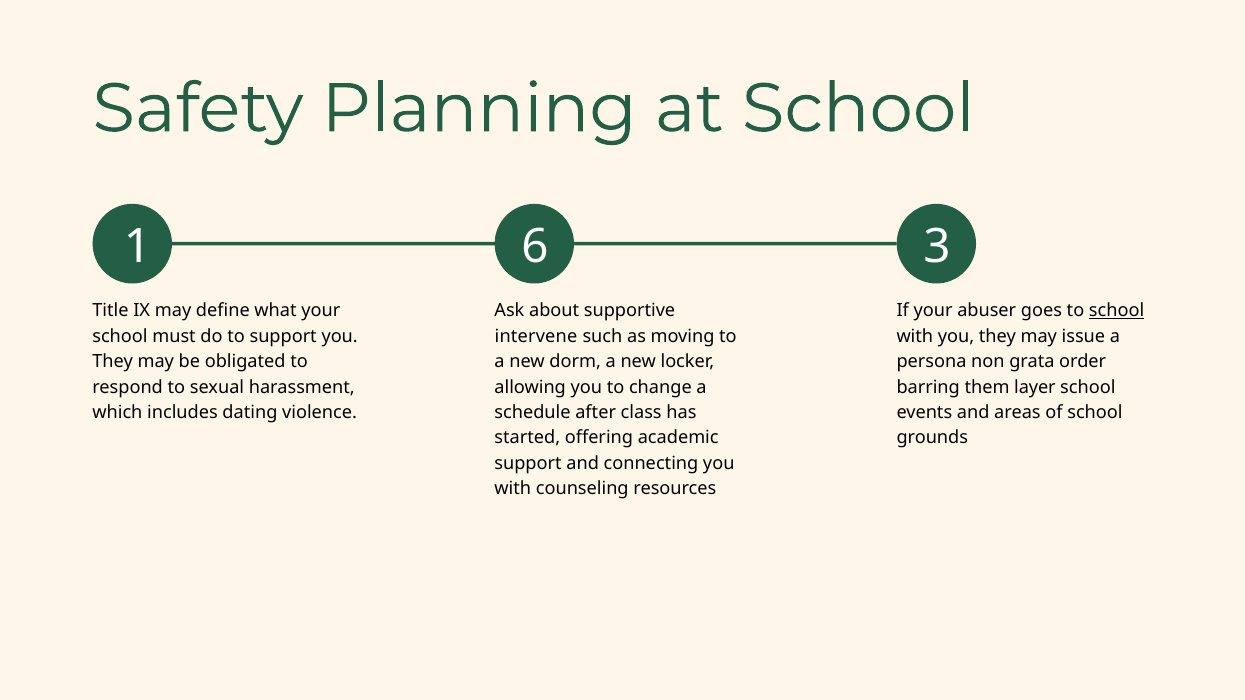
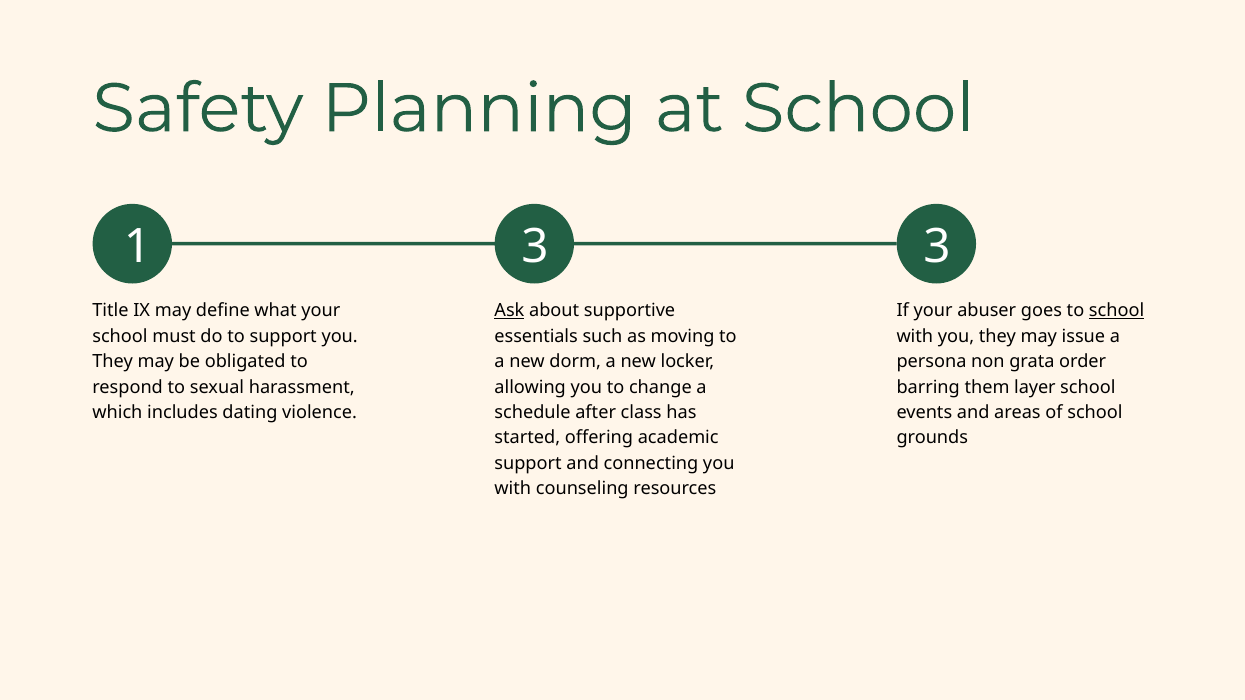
1 6: 6 -> 3 (535, 247)
Ask underline: none -> present (509, 311)
intervene: intervene -> essentials (536, 336)
